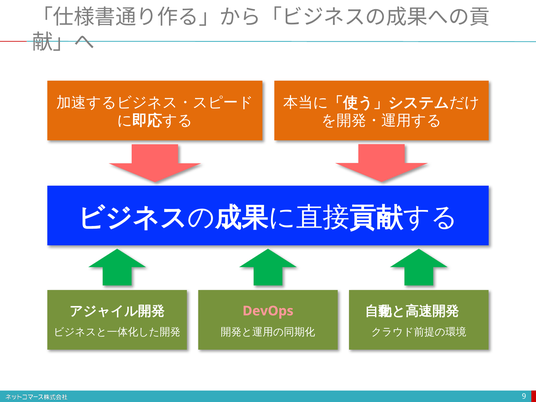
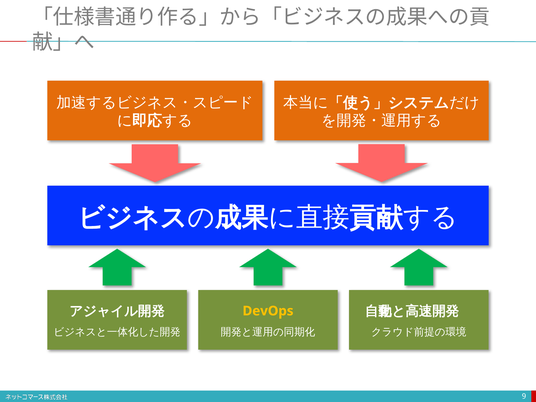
DevOps colour: pink -> yellow (268, 311)
